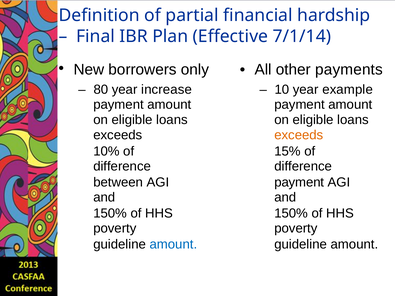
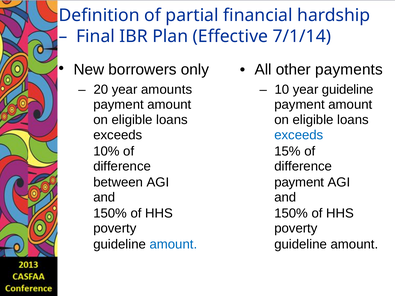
80: 80 -> 20 (101, 89)
increase: increase -> amounts (167, 89)
year example: example -> guideline (348, 89)
exceeds colour: orange -> blue (299, 135)
